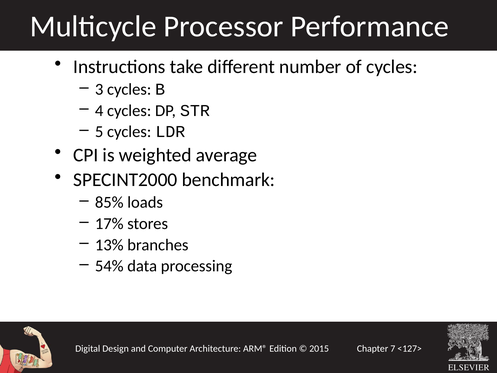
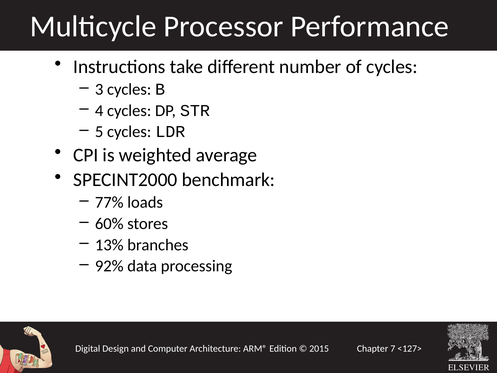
85%: 85% -> 77% (109, 202)
17%: 17% -> 60% (109, 224)
54%: 54% -> 92% (109, 266)
